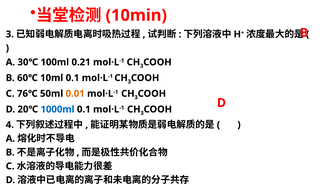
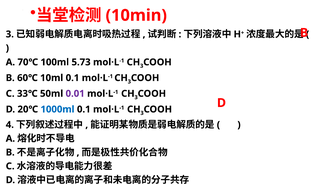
30℃: 30℃ -> 70℃ (28, 62)
0.21: 0.21 -> 5.73 (81, 62)
76℃: 76℃ -> 33℃ (27, 93)
0.01 colour: orange -> purple (75, 93)
